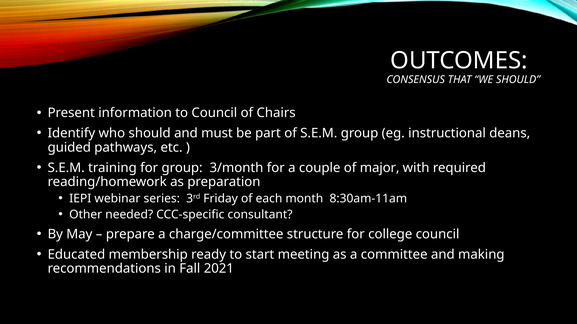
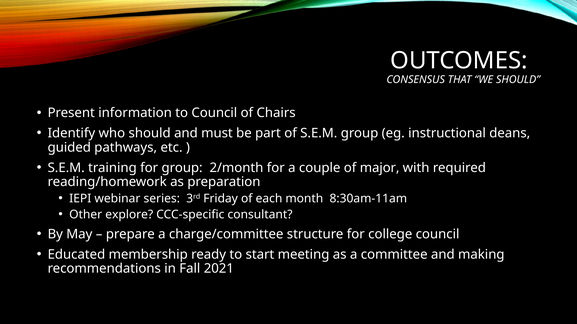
3/month: 3/month -> 2/month (236, 168)
needed: needed -> explore (129, 215)
